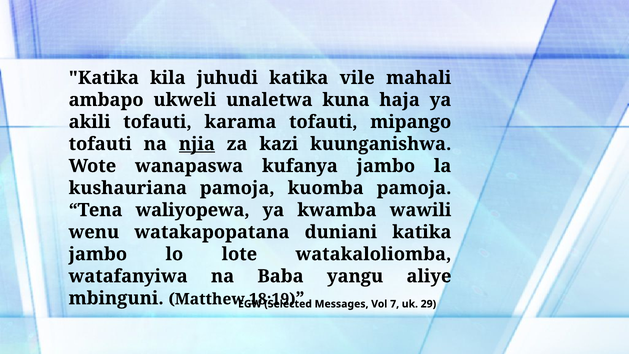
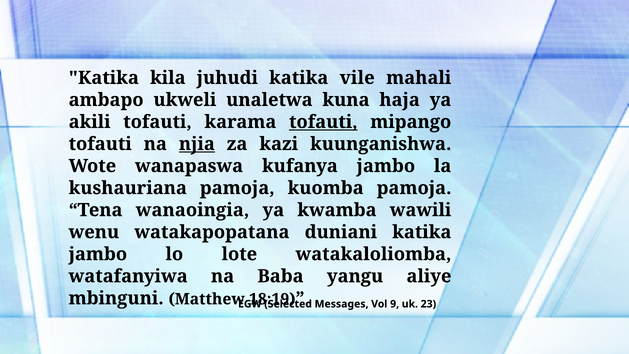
tofauti underline: none -> present (323, 122)
waliyopewa: waliyopewa -> wanaoingia (193, 210)
7: 7 -> 9 (395, 304)
29: 29 -> 23 (428, 304)
